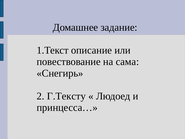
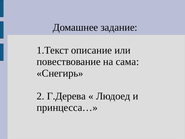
Г.Тексту: Г.Тексту -> Г.Дерева (66, 96)
